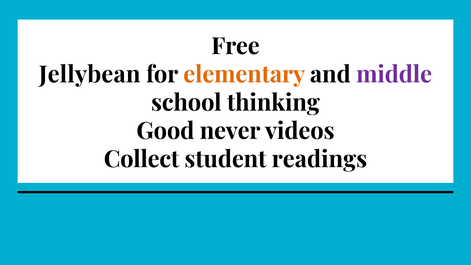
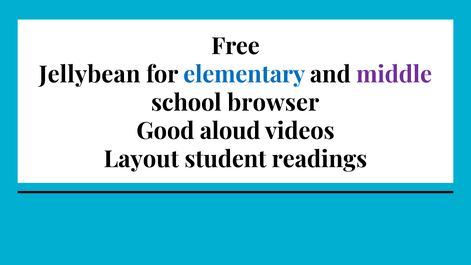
elementary colour: orange -> blue (244, 75)
thinking: thinking -> browser (273, 103)
never: never -> aloud (230, 131)
Collect: Collect -> Layout (141, 159)
